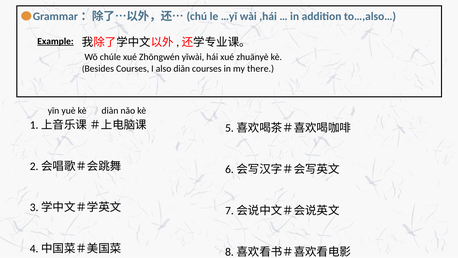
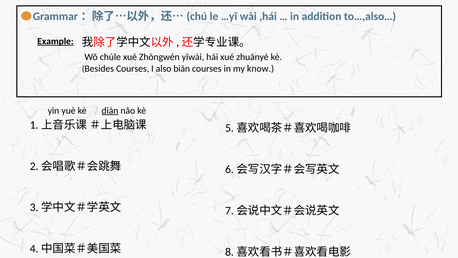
diǎn: diǎn -> biān (182, 69)
there: there -> know (261, 69)
diàn underline: none -> present (110, 110)
